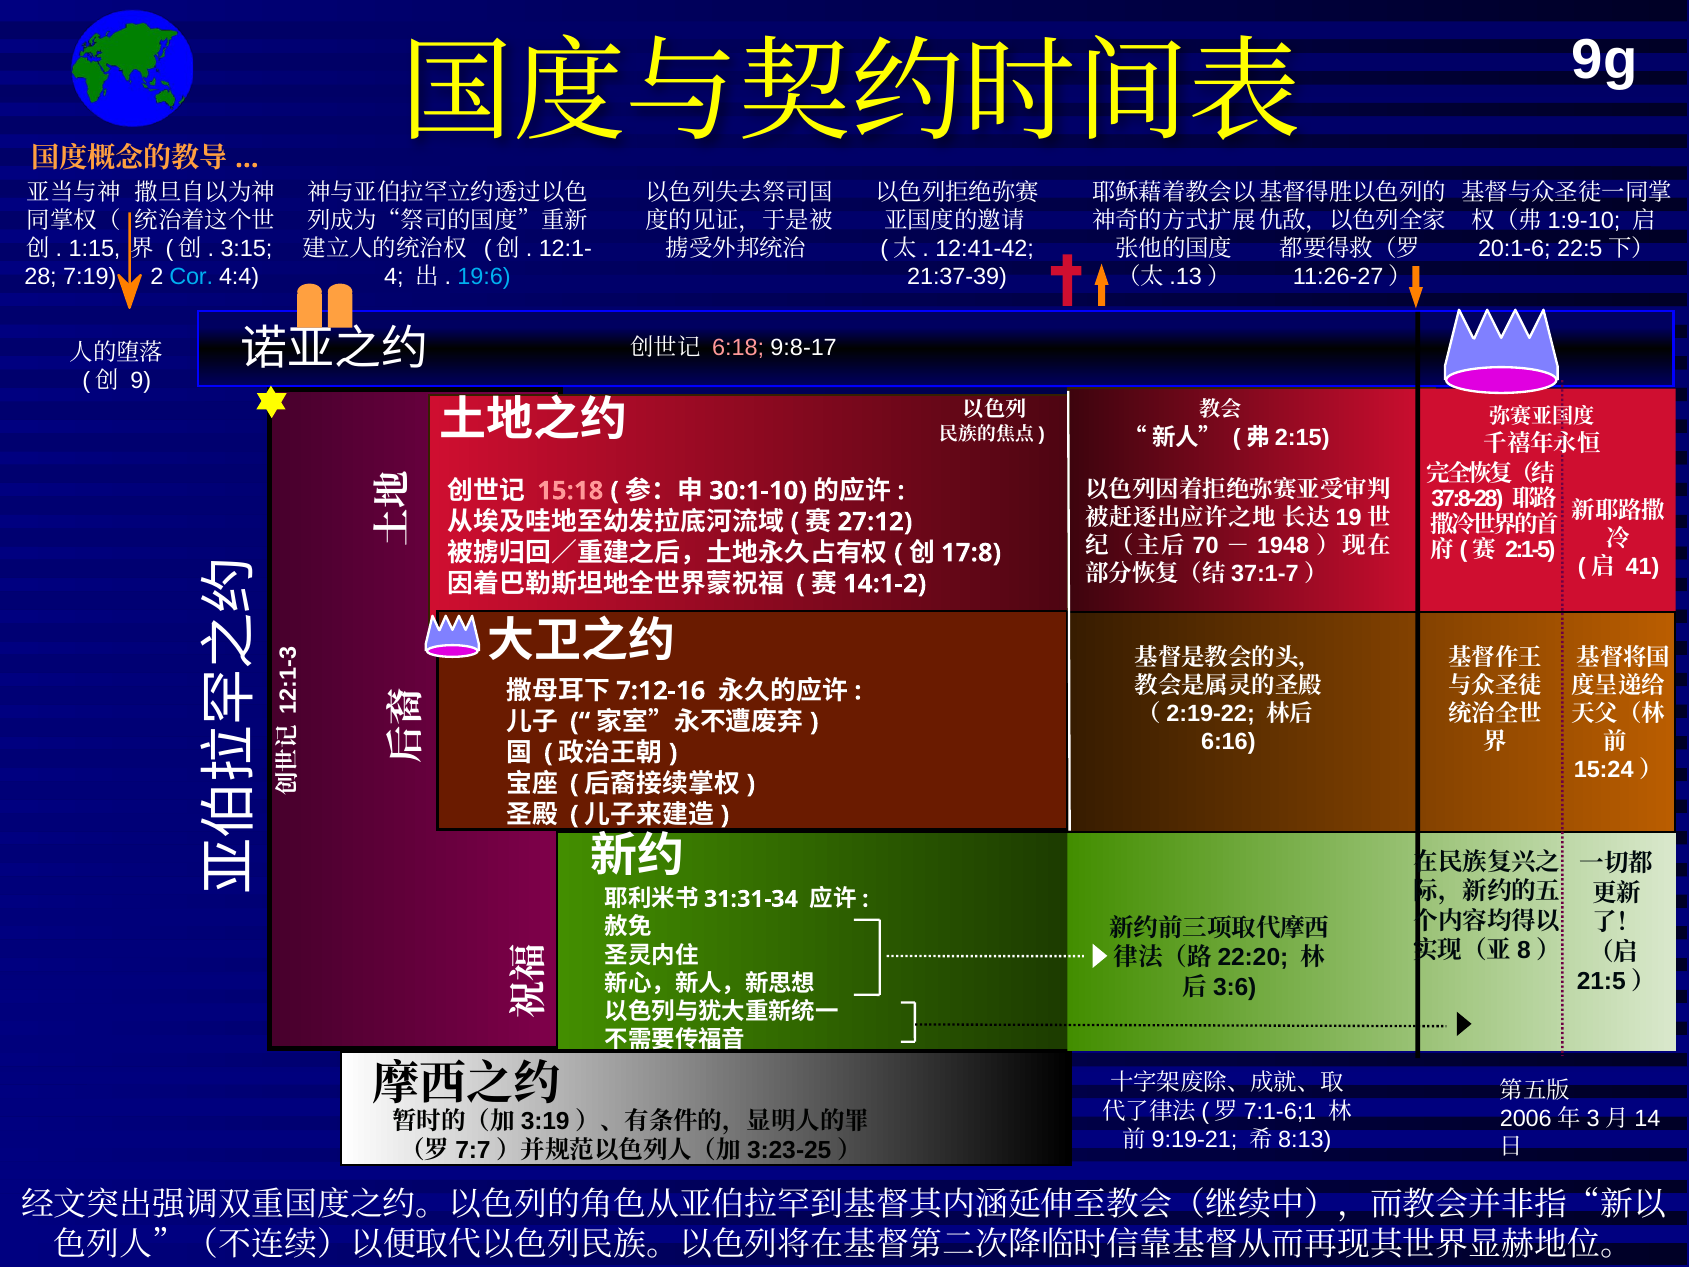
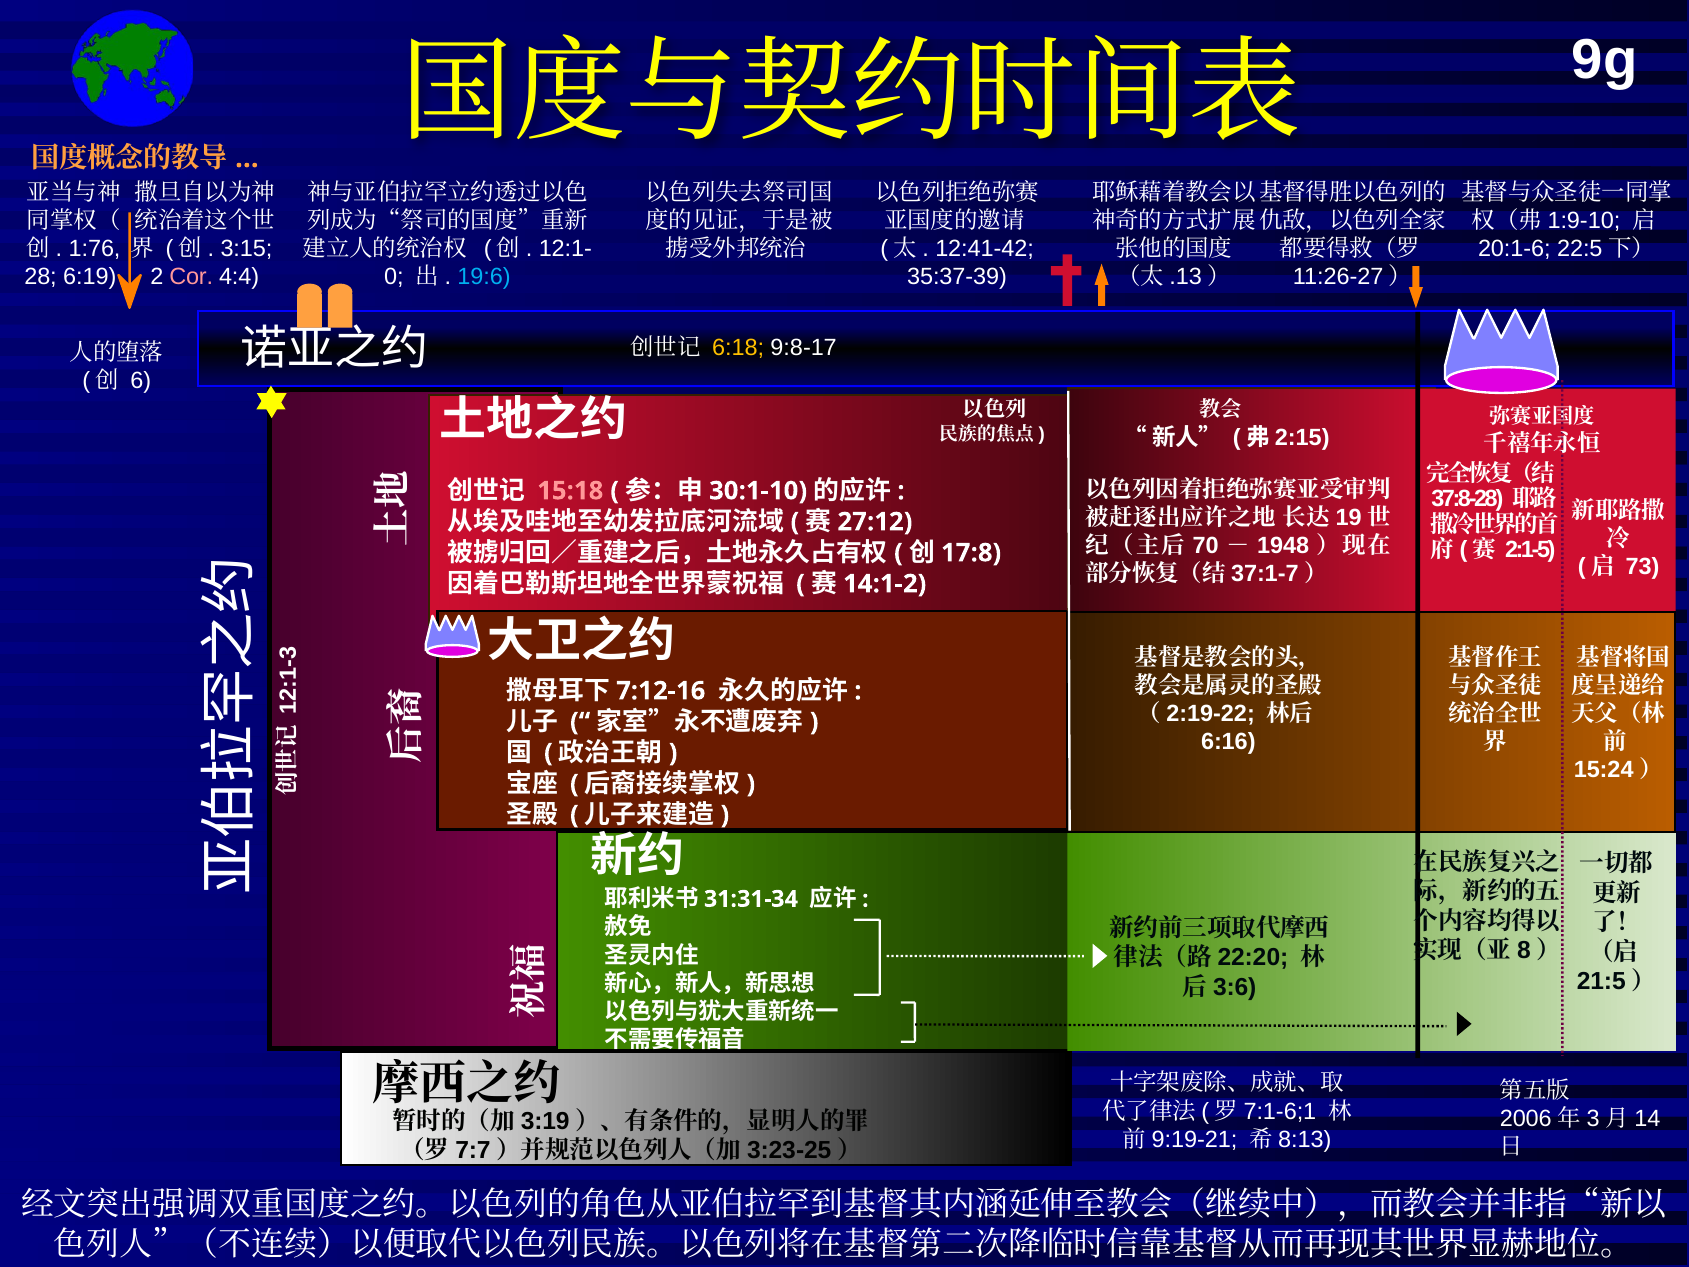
1:15: 1:15 -> 1:76 (95, 249)
7:19: 7:19 -> 6:19 (90, 277)
Cor colour: light blue -> pink (191, 277)
4: 4 -> 0 (394, 277)
21:37-39: 21:37-39 -> 35:37-39 (957, 277)
6:18 colour: pink -> yellow (738, 348)
9: 9 -> 6 (141, 381)
41: 41 -> 73 (1643, 567)
